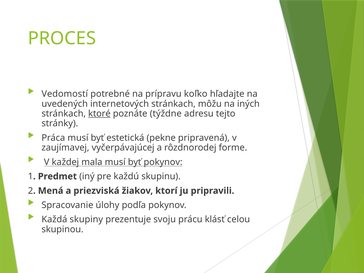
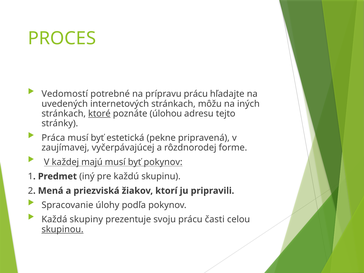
prípravu koľko: koľko -> prácu (196, 94)
týždne: týždne -> úlohou (166, 114)
mala: mala -> majú (92, 162)
klásť: klásť -> časti (215, 219)
skupinou underline: none -> present (63, 229)
